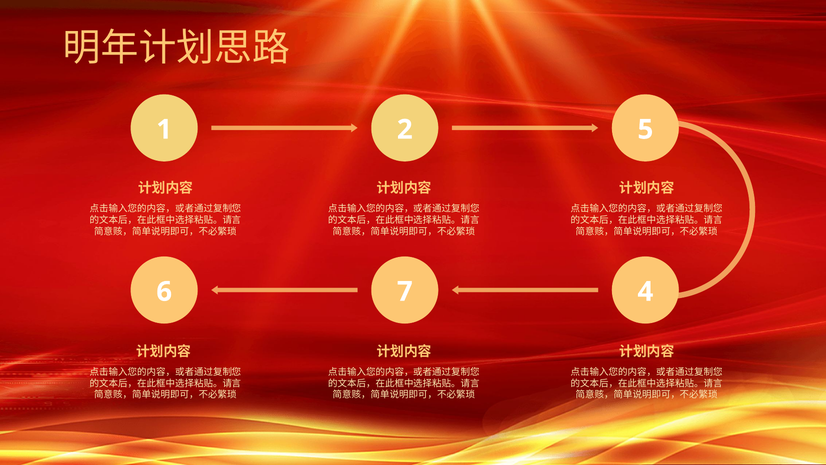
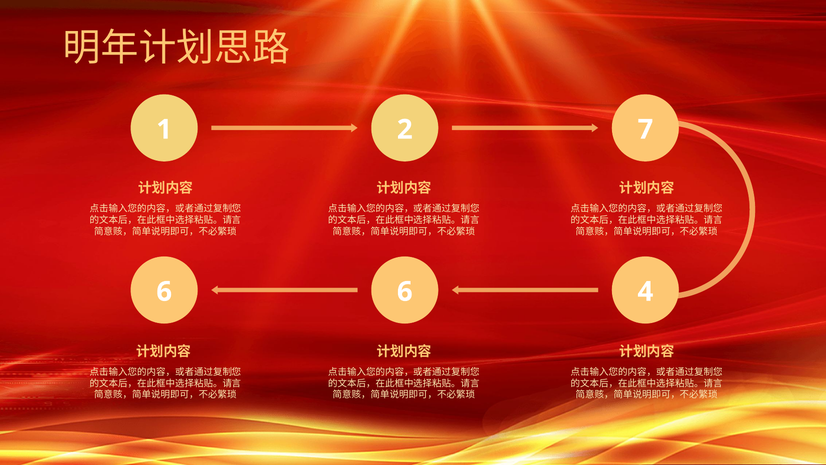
5: 5 -> 7 (645, 129)
6 7: 7 -> 6 (405, 291)
